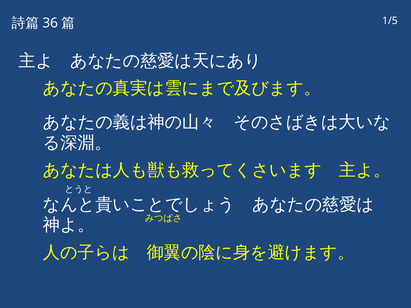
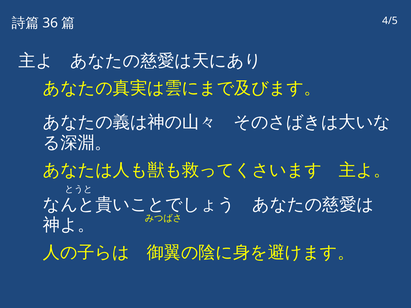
1/5: 1/5 -> 4/5 (390, 21)
